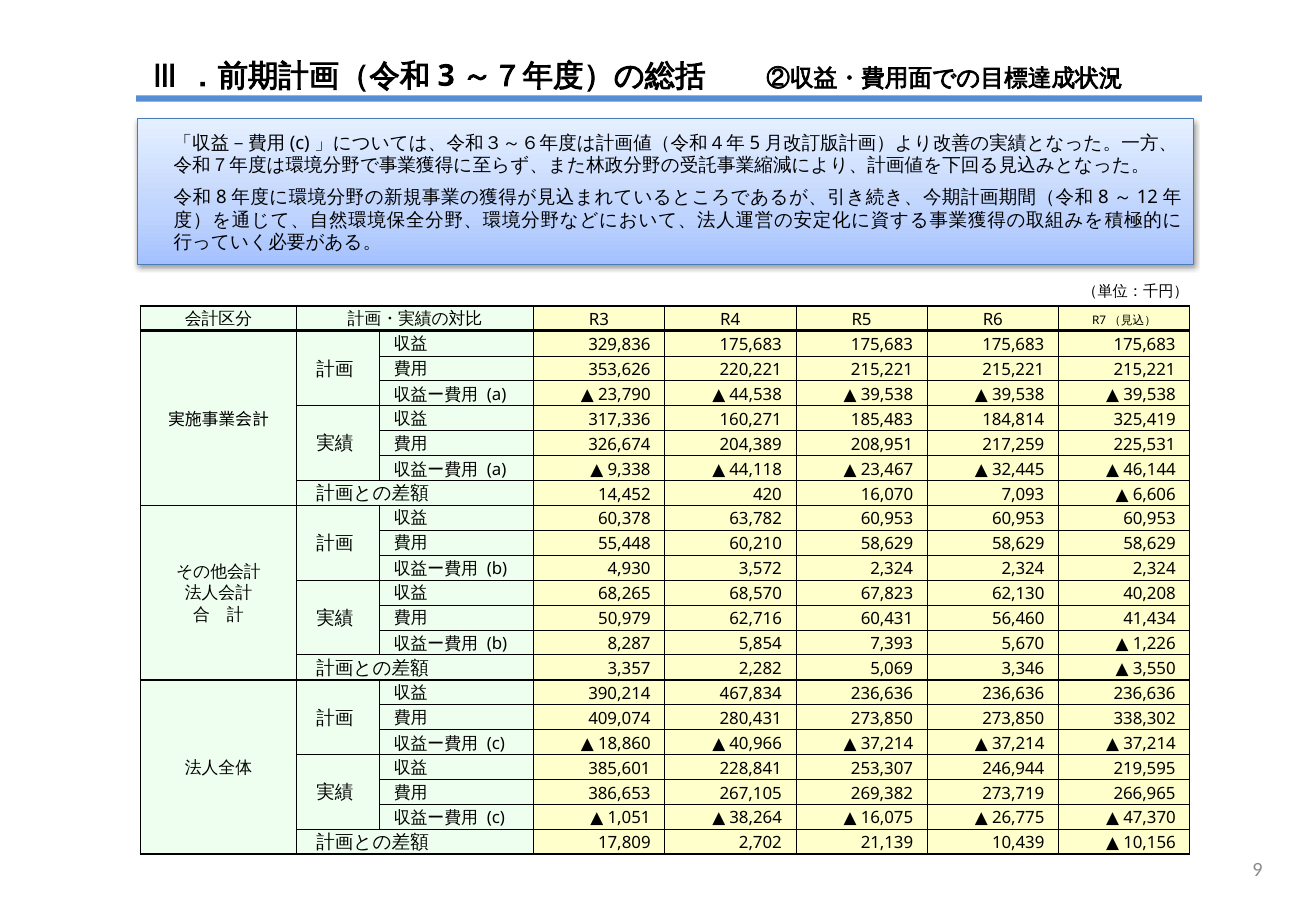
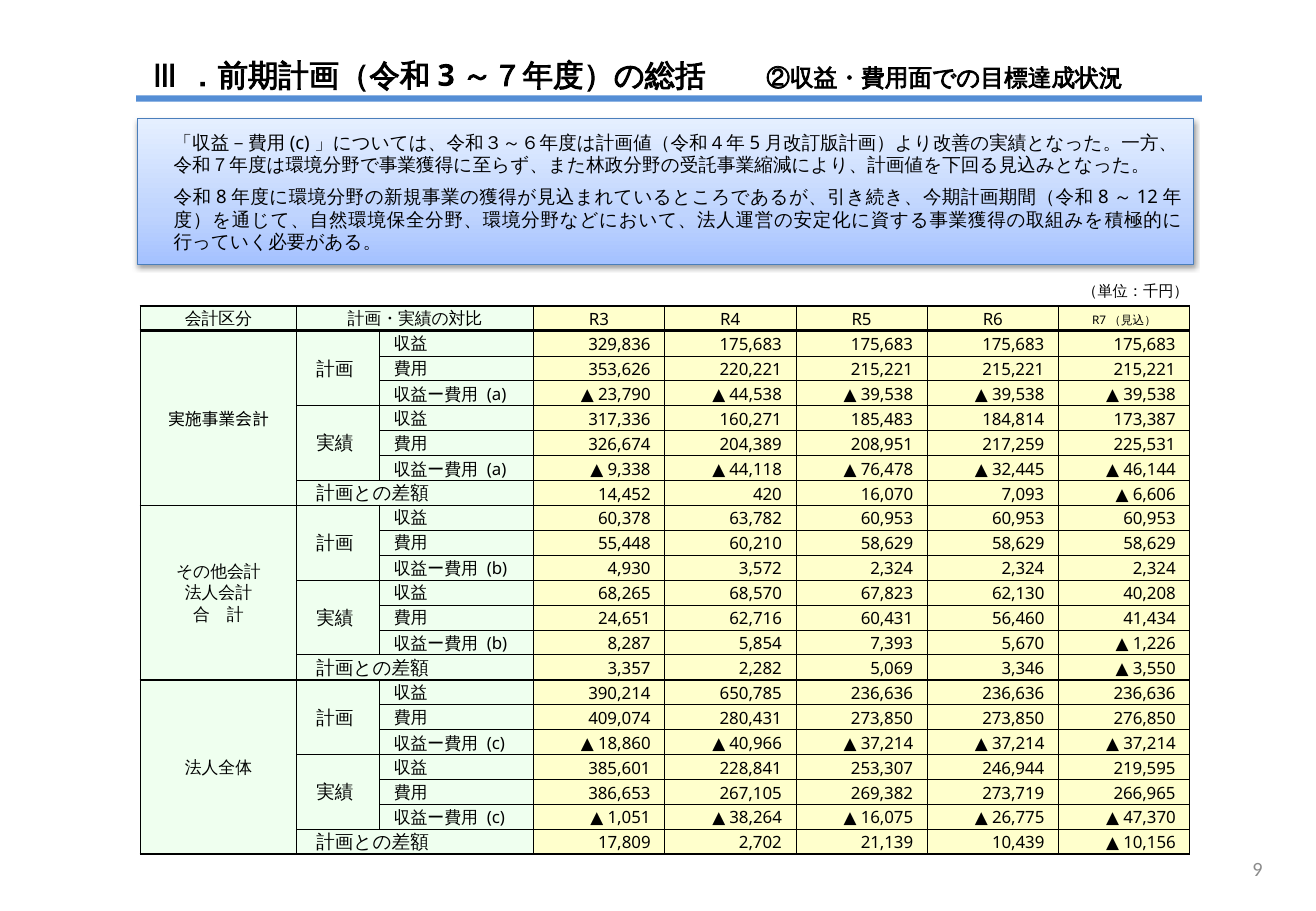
325,419: 325,419 -> 173,387 (1145, 420)
23,467: 23,467 -> 76,478 (887, 470)
50,979: 50,979 -> 24,651 (624, 619)
467,834: 467,834 -> 650,785 (751, 694)
338,302: 338,302 -> 276,850 (1145, 719)
